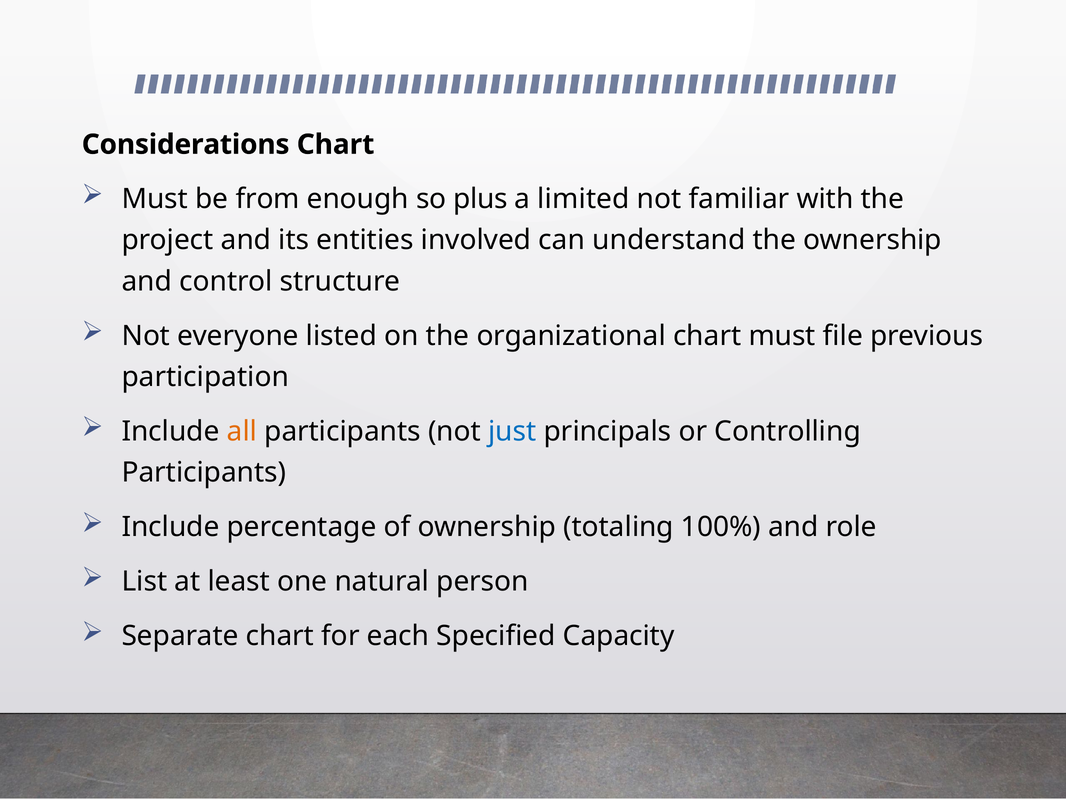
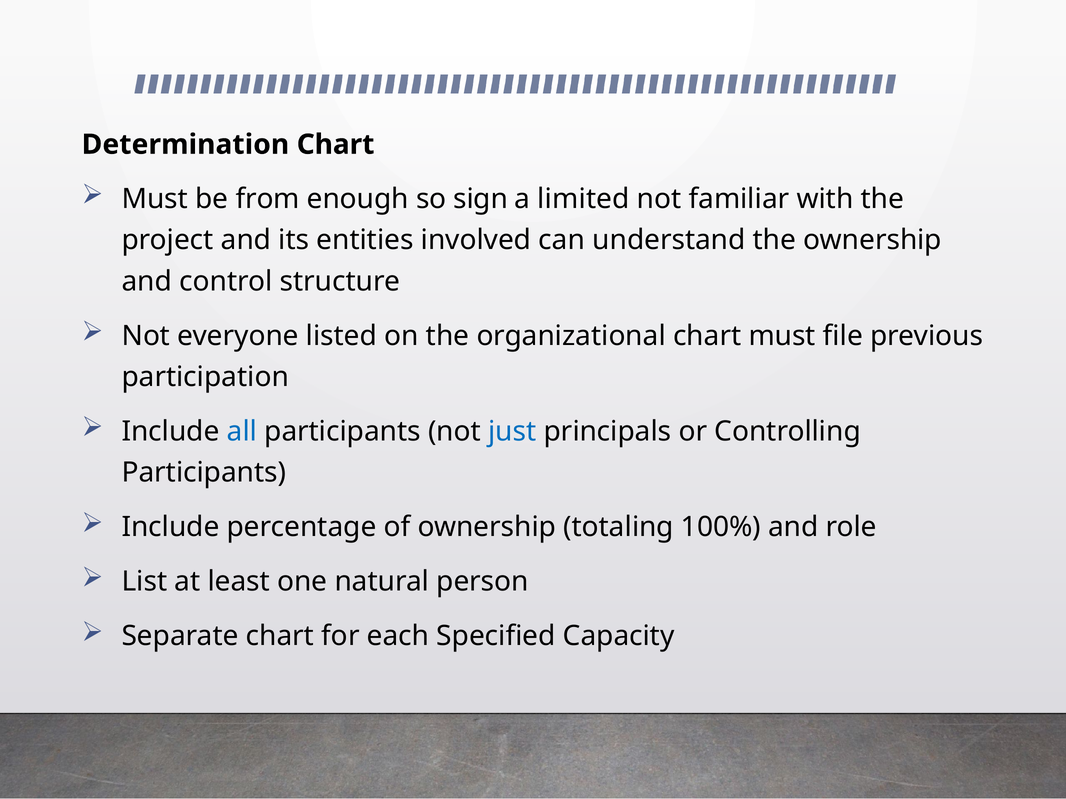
Considerations: Considerations -> Determination (185, 145)
plus: plus -> sign (481, 199)
all colour: orange -> blue (242, 432)
